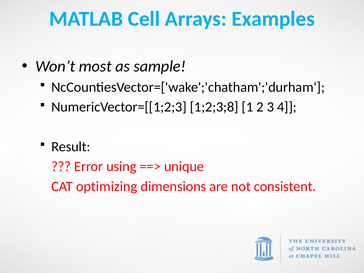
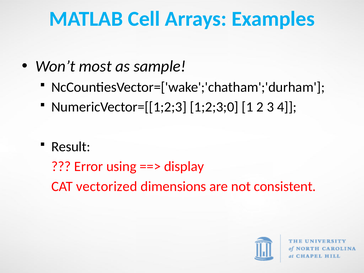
1;2;3;8: 1;2;3;8 -> 1;2;3;0 (214, 107)
unique: unique -> display (184, 167)
optimizing: optimizing -> vectorized (107, 186)
